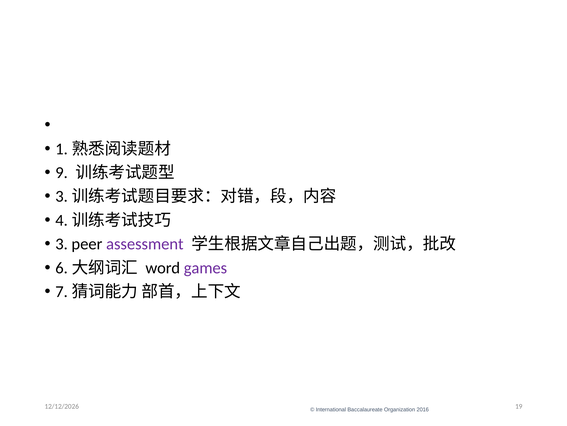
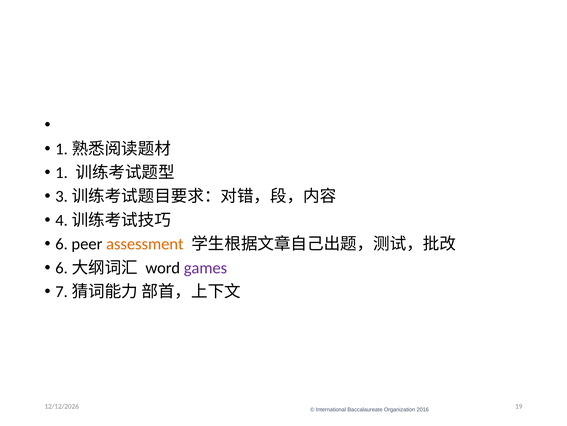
9: 9 -> 1 (62, 172)
3: 3 -> 6 (62, 244)
assessment colour: purple -> orange (145, 244)
